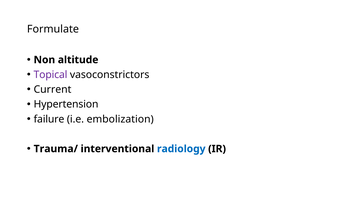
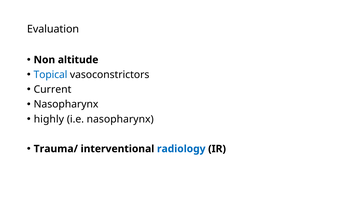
Formulate: Formulate -> Evaluation (53, 29)
Topical colour: purple -> blue (50, 75)
Hypertension: Hypertension -> Nasopharynx (66, 104)
failure: failure -> highly (49, 119)
i.e embolization: embolization -> nasopharynx (120, 119)
